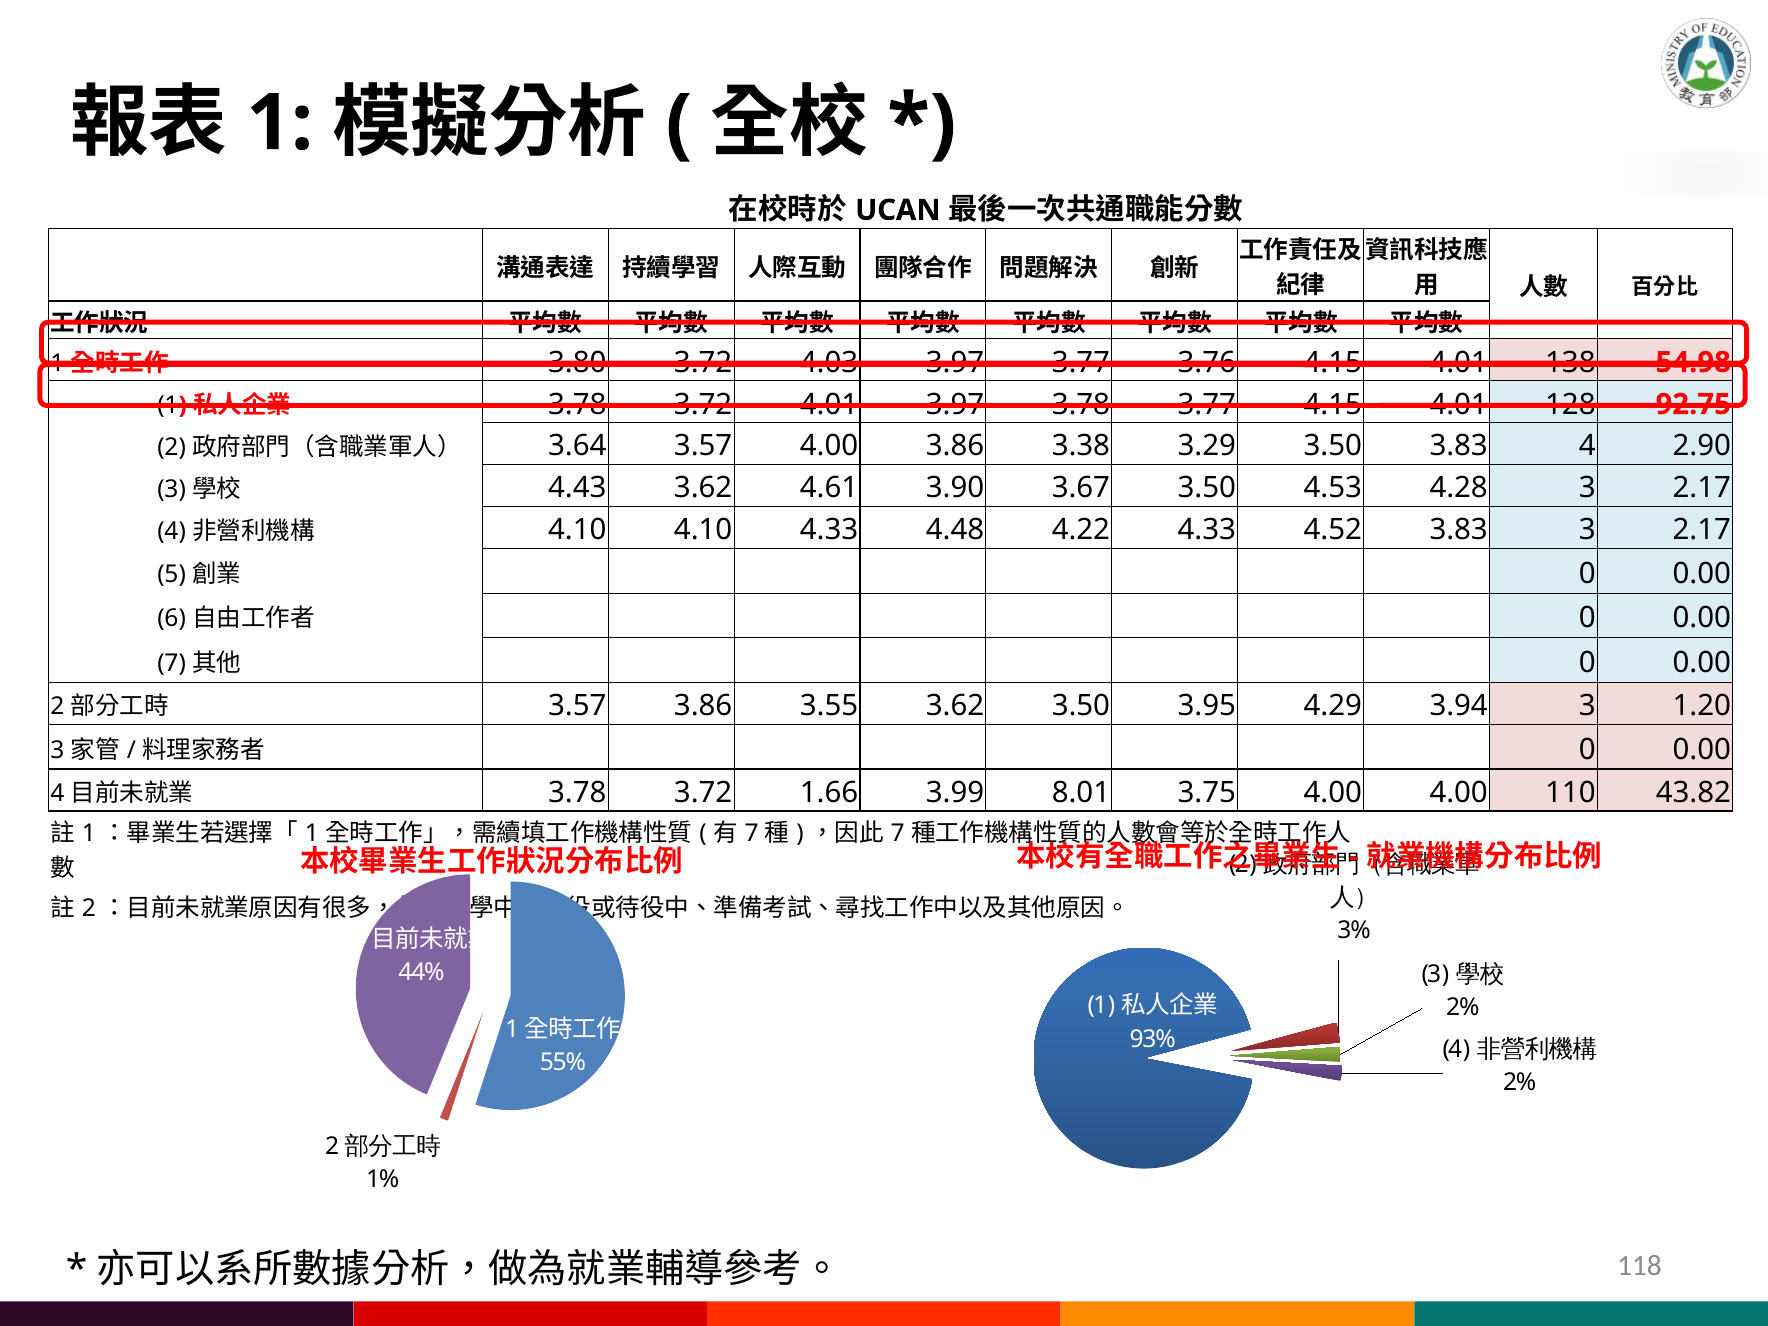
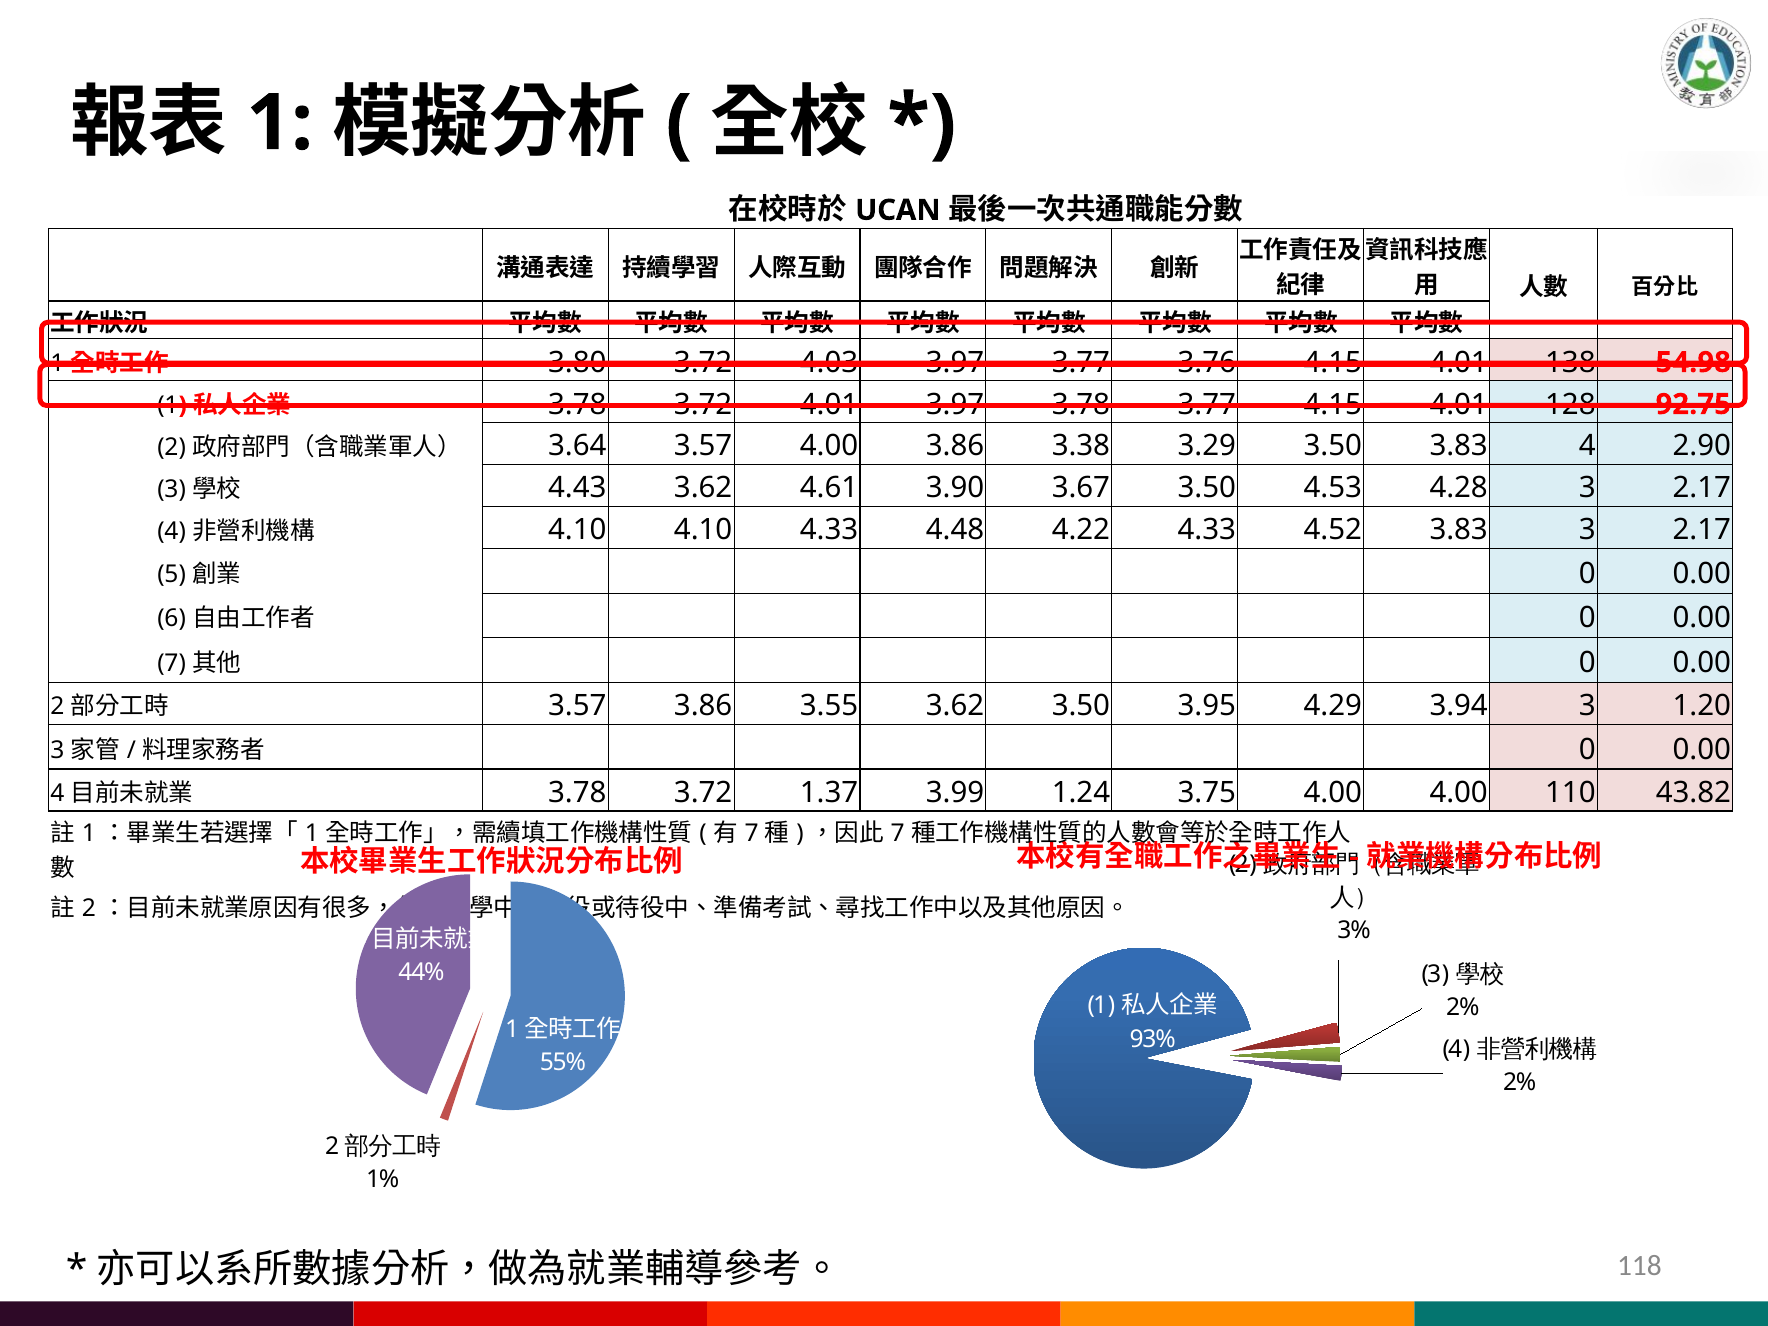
1.66: 1.66 -> 1.37 (829, 793)
8.01: 8.01 -> 1.24 (1081, 793)
